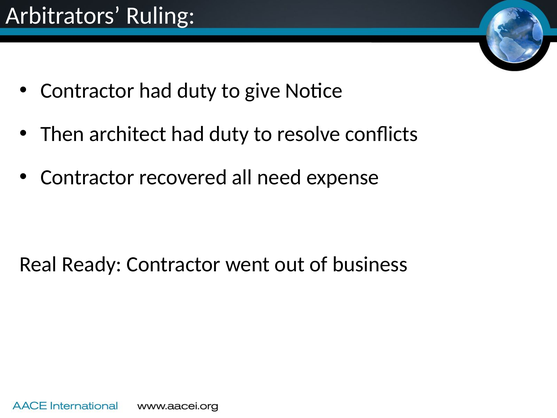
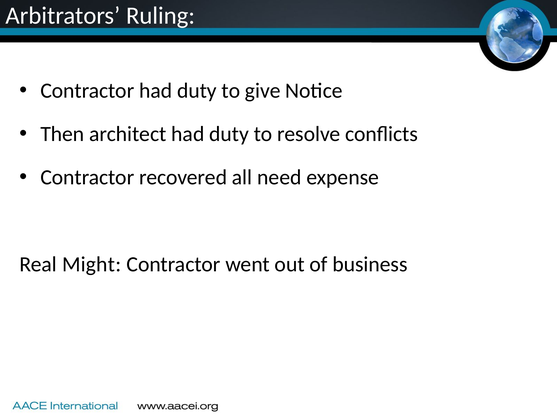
Ready: Ready -> Might (92, 264)
